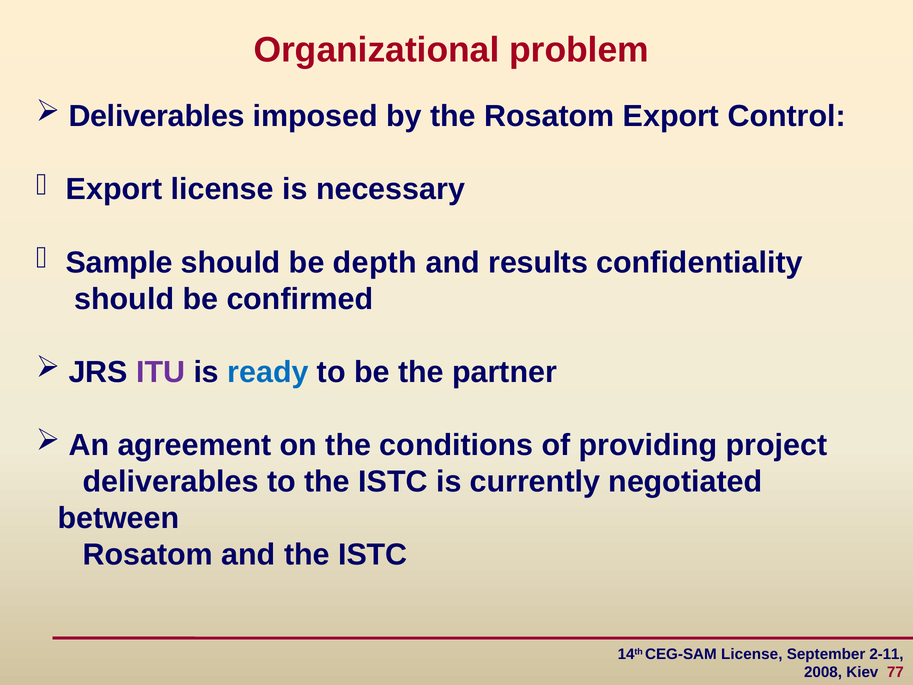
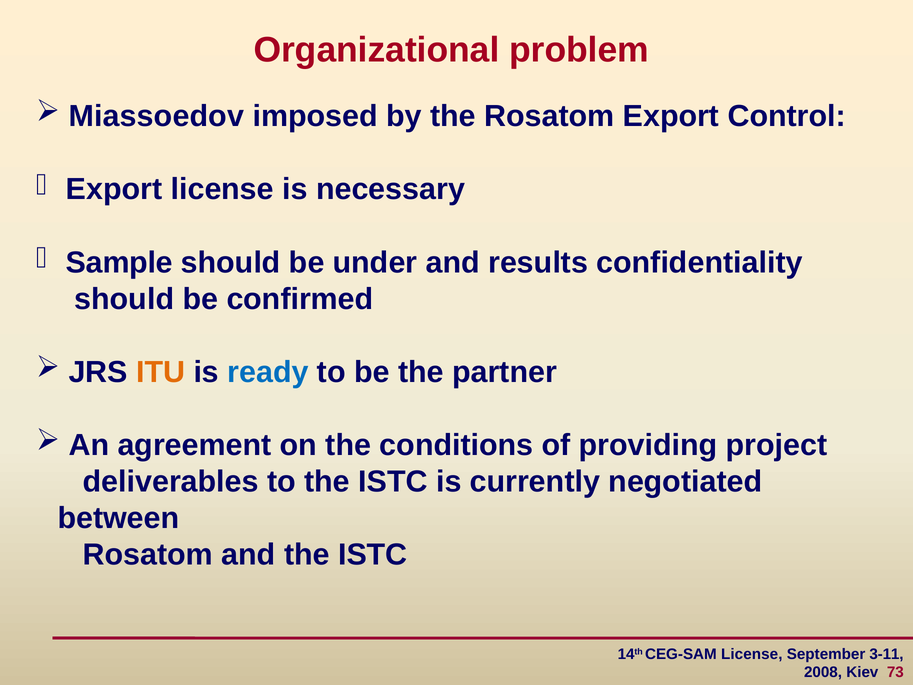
Deliverables: Deliverables -> Miassoedov (156, 116)
depth: depth -> under (375, 262)
ITU colour: purple -> orange (161, 372)
2-11: 2-11 -> 3-11 (886, 654)
77: 77 -> 73 (895, 672)
